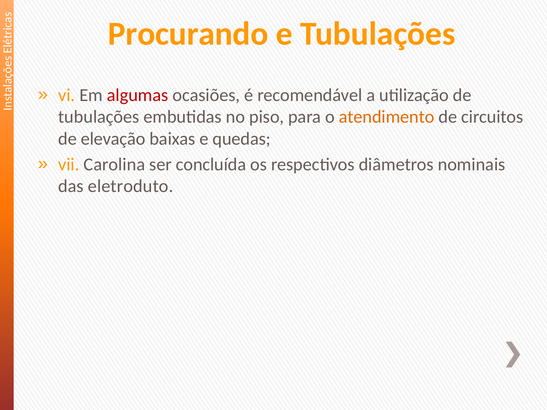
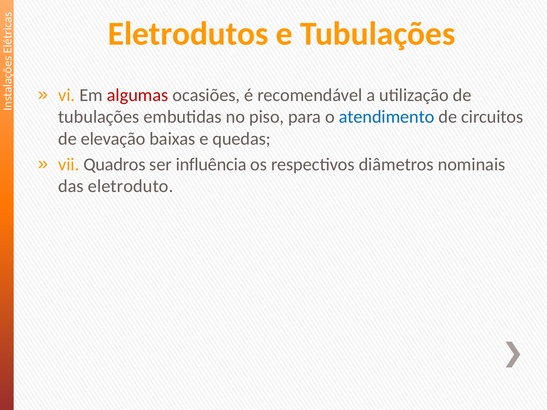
Procurando: Procurando -> Eletrodutos (188, 34)
atendimento colour: orange -> blue (387, 117)
Carolina: Carolina -> Quadros (114, 164)
concluída: concluída -> influência (211, 164)
